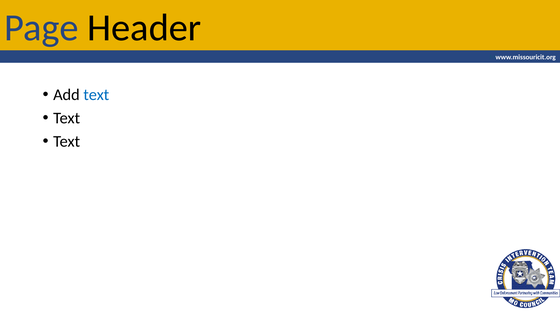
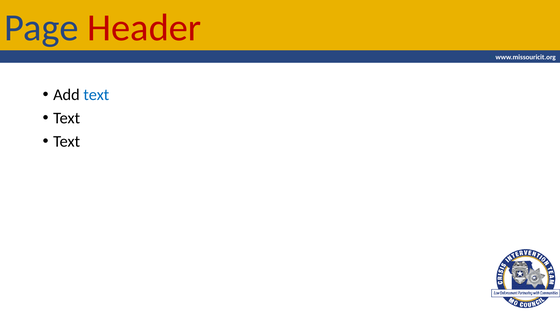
Header colour: black -> red (144, 28)
